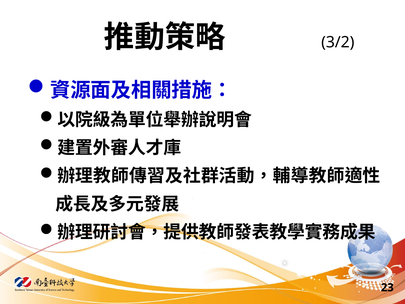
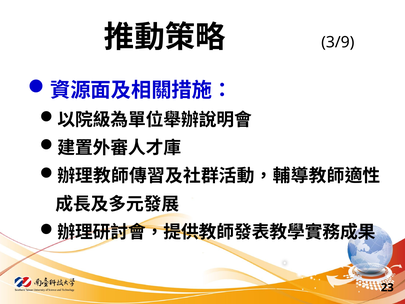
3/2: 3/2 -> 3/9 (338, 42)
